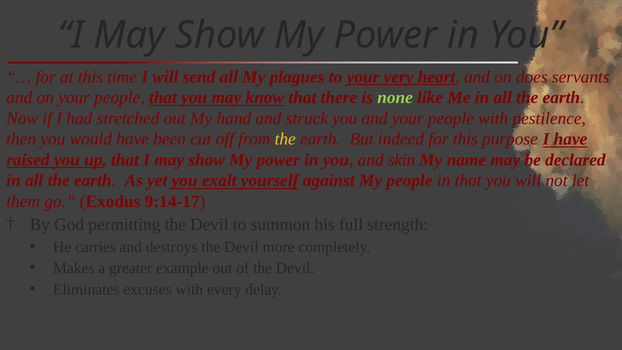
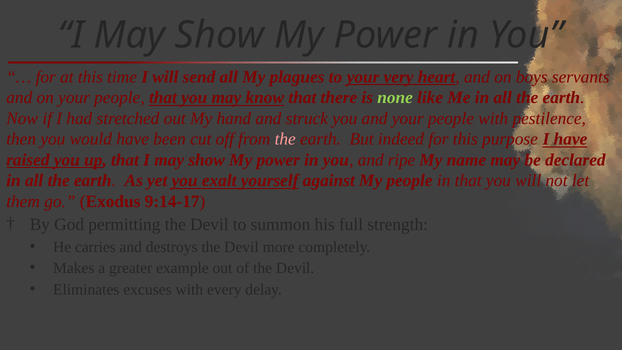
does: does -> boys (532, 77)
the colour: yellow -> pink (285, 139)
skin: skin -> ripe (402, 160)
